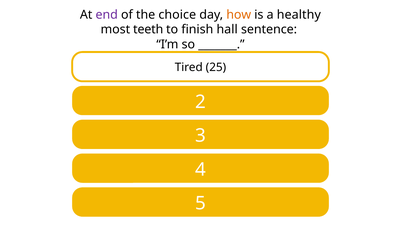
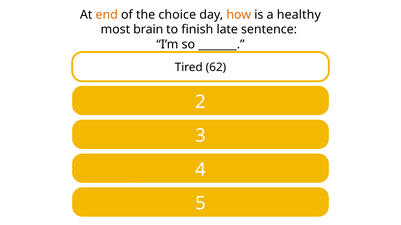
end colour: purple -> orange (107, 15)
teeth: teeth -> brain (148, 30)
hall: hall -> late (227, 30)
25: 25 -> 62 (216, 68)
